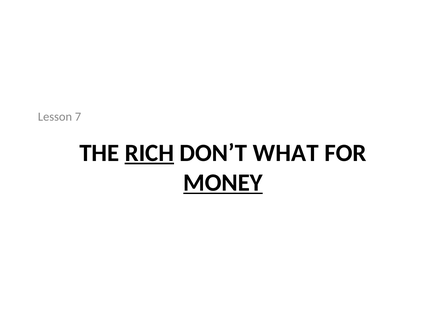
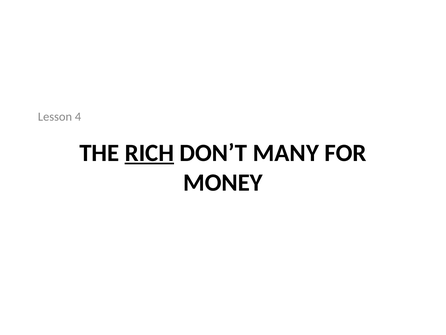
7: 7 -> 4 (78, 116)
WHAT: WHAT -> MANY (286, 153)
MONEY underline: present -> none (223, 182)
